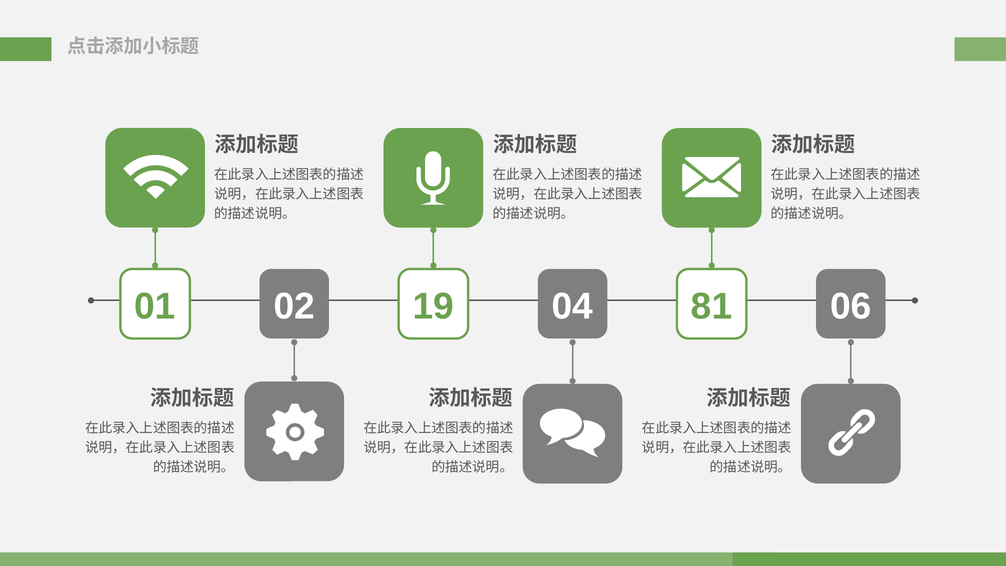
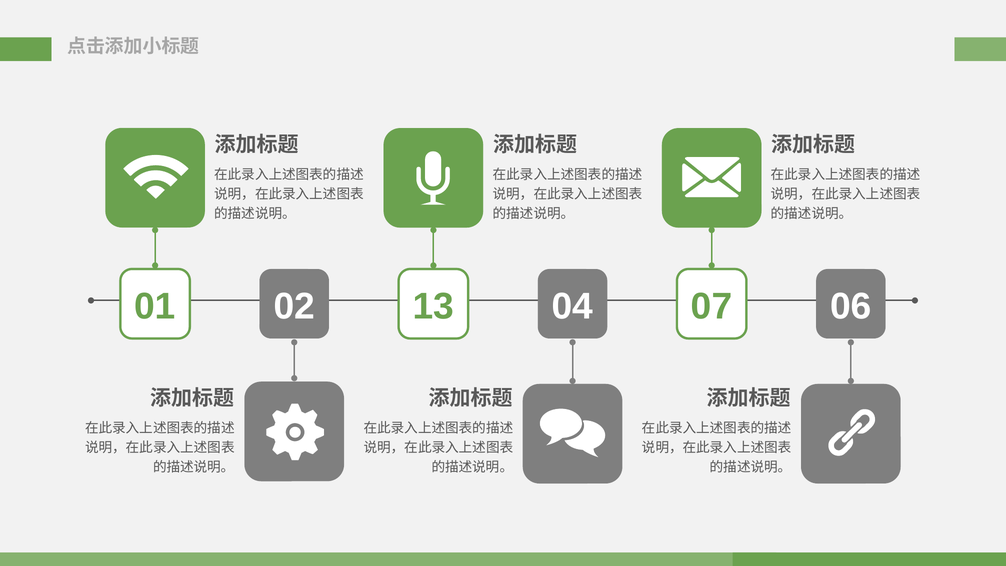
19: 19 -> 13 (433, 306)
81: 81 -> 07 (712, 306)
